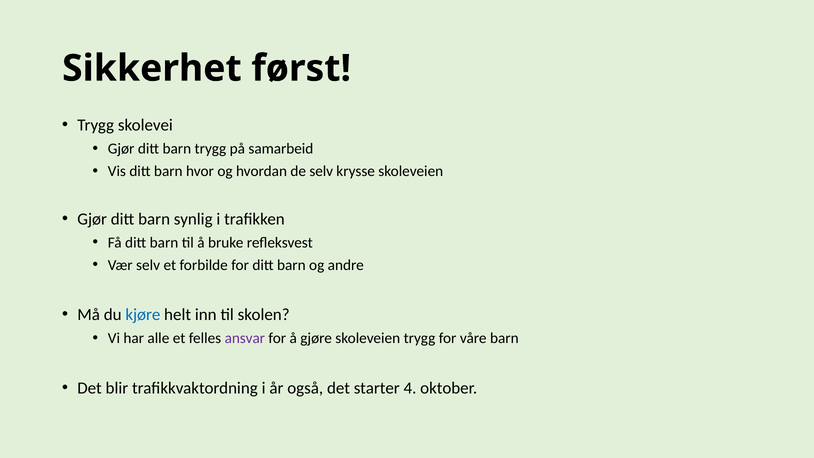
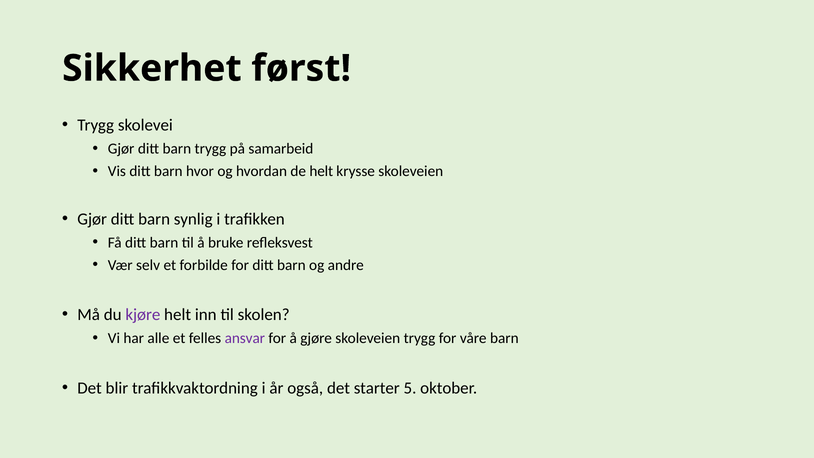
de selv: selv -> helt (321, 171)
kjøre colour: blue -> purple (143, 315)
4: 4 -> 5 (410, 388)
